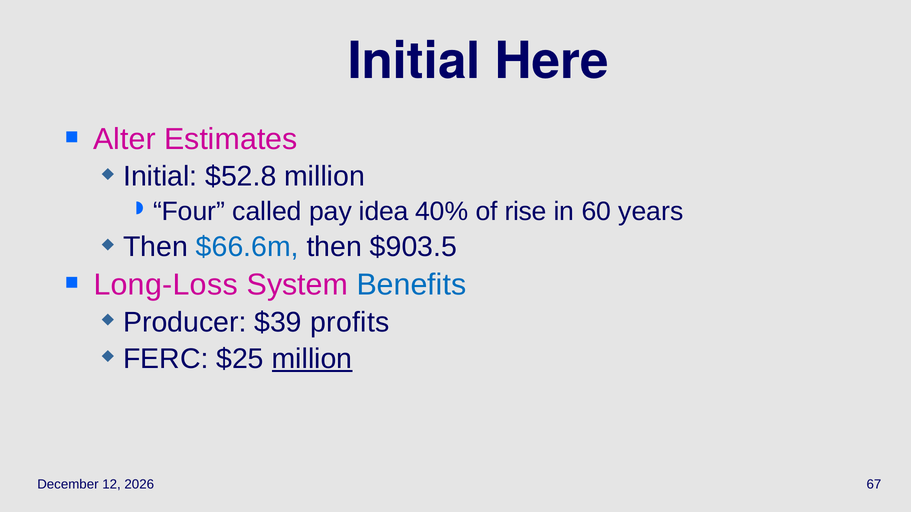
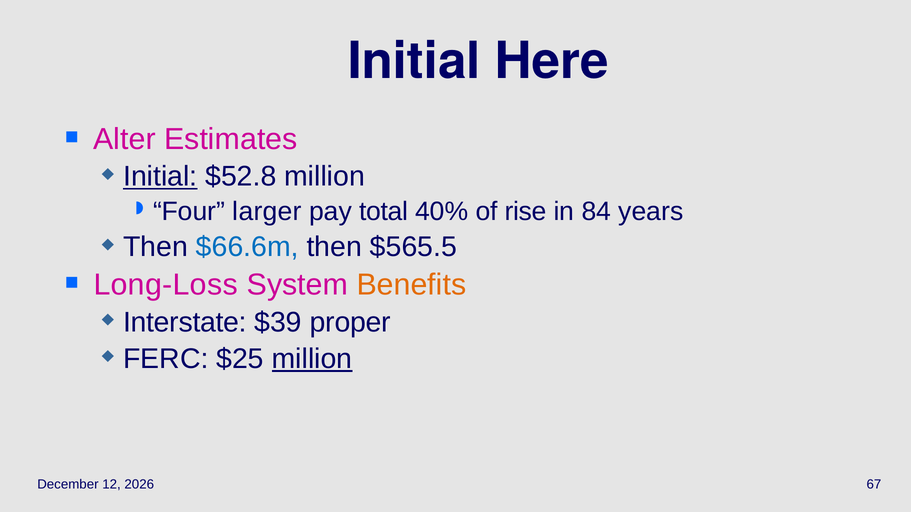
Initial underline: none -> present (160, 177)
called: called -> larger (267, 212)
idea: idea -> total (384, 212)
60: 60 -> 84 (596, 212)
$903.5: $903.5 -> $565.5 (413, 247)
Benefits colour: blue -> orange (411, 285)
Producer: Producer -> Interstate (185, 323)
profits: profits -> proper (350, 323)
